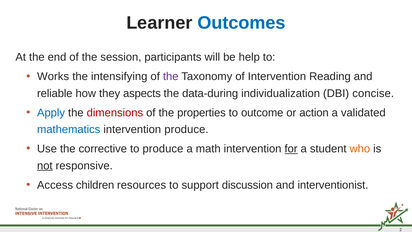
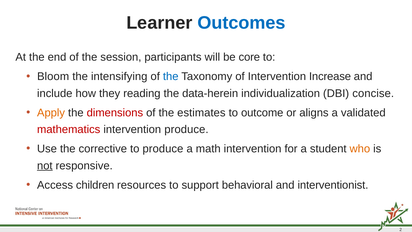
help: help -> core (249, 57)
Works: Works -> Bloom (53, 77)
the colour: purple -> blue (171, 77)
Reading: Reading -> Increase (330, 77)
reliable: reliable -> include (55, 93)
aspects: aspects -> reading (142, 93)
data-during: data-during -> data-herein (210, 93)
Apply colour: blue -> orange (51, 113)
properties: properties -> estimates (201, 113)
action: action -> aligns (314, 113)
mathematics colour: blue -> red (69, 129)
for underline: present -> none (291, 149)
discussion: discussion -> behavioral (247, 185)
